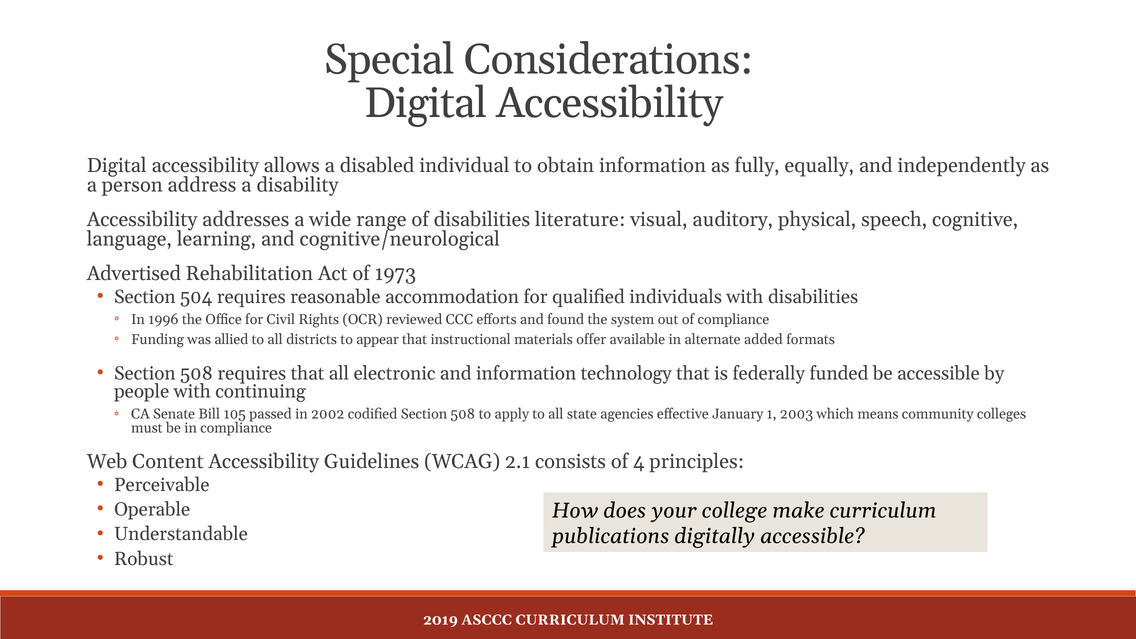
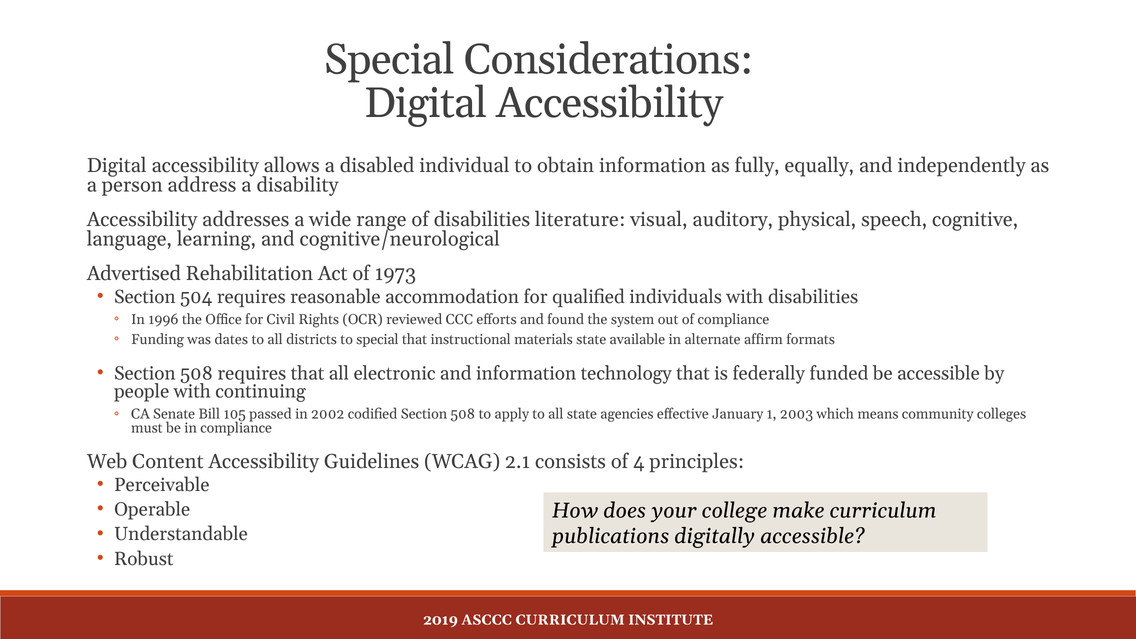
allied: allied -> dates (231, 340)
to appear: appear -> special (377, 340)
materials offer: offer -> state (591, 340)
added: added -> affirm (763, 340)
